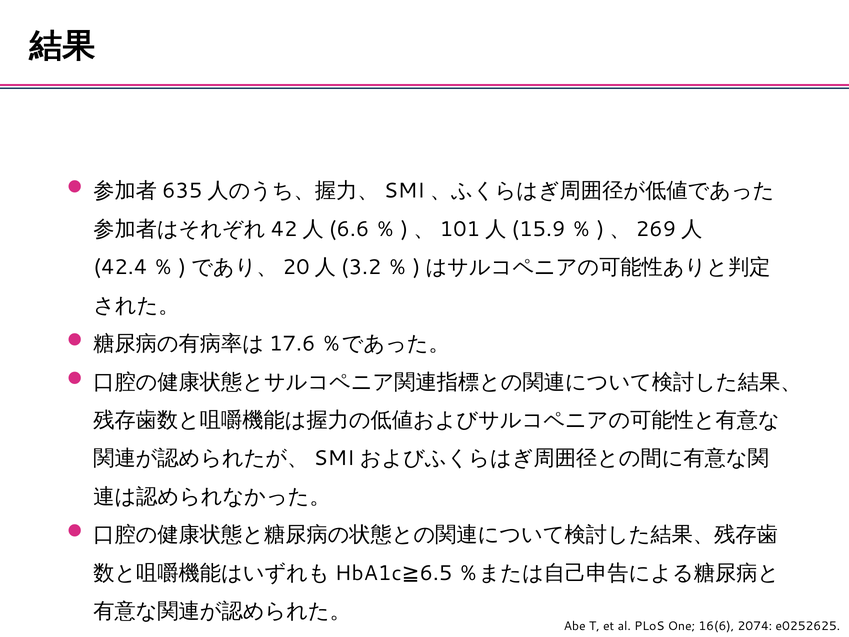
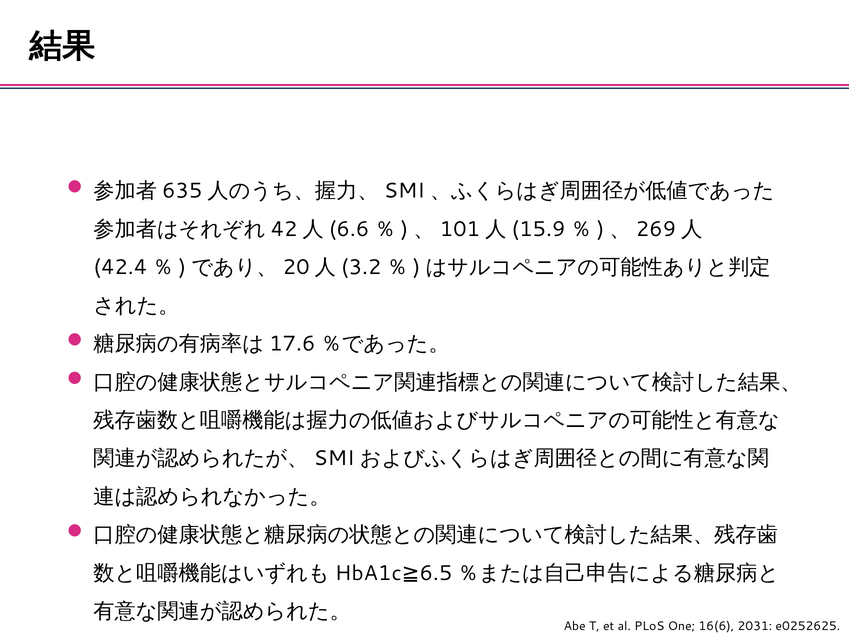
2074: 2074 -> 2031 (755, 626)
